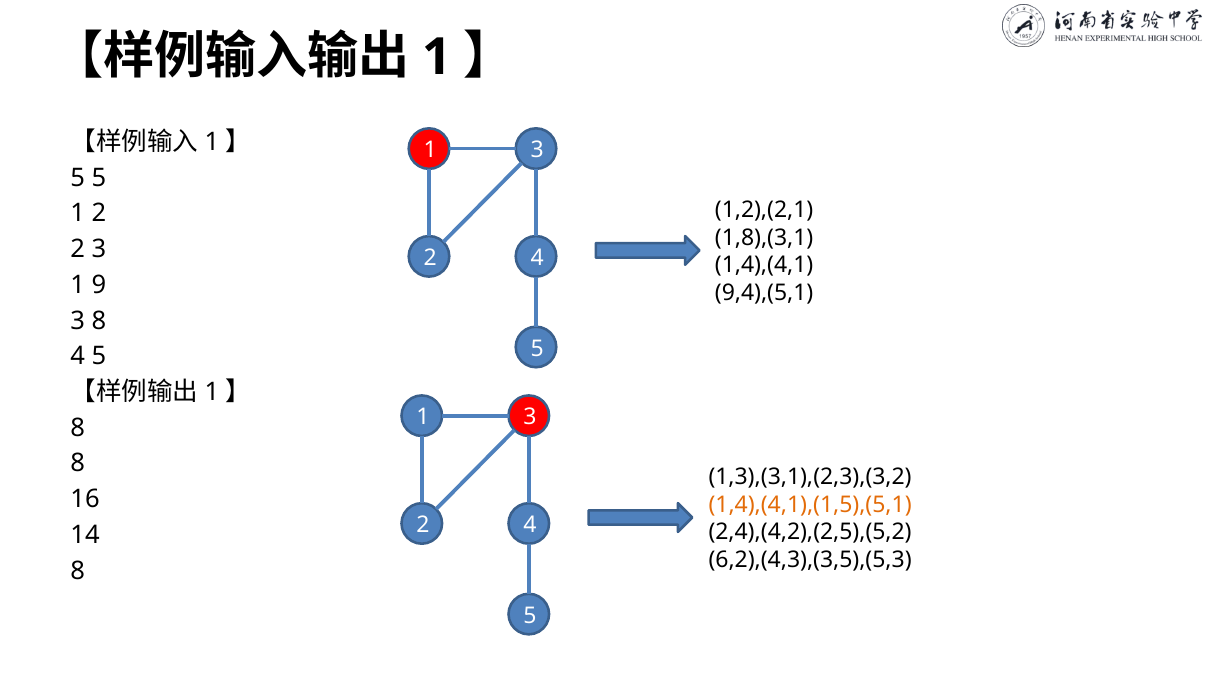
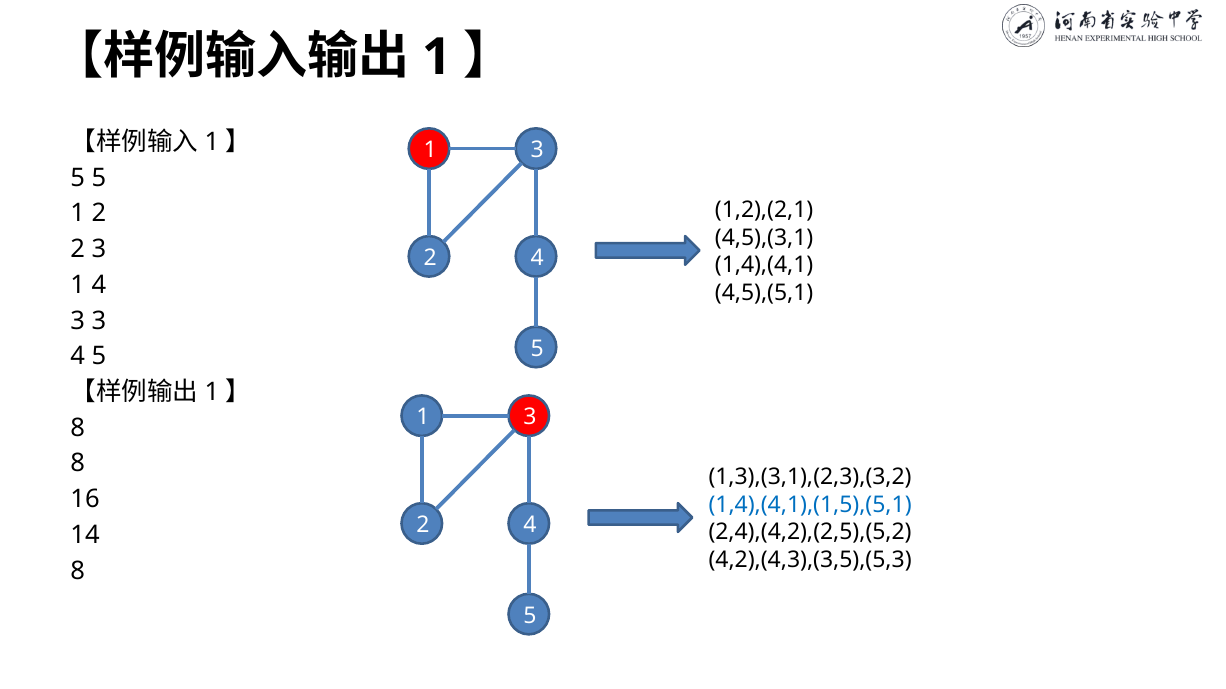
1,8),(3,1: 1,8),(3,1 -> 4,5),(3,1 (764, 238)
1 9: 9 -> 4 (99, 285)
9,4),(5,1: 9,4),(5,1 -> 4,5),(5,1 (764, 293)
3 8: 8 -> 3 (99, 321)
1,4),(4,1),(1,5),(5,1 colour: orange -> blue (810, 505)
6,2),(4,3),(3,5),(5,3: 6,2),(4,3),(3,5),(5,3 -> 4,2),(4,3),(3,5),(5,3 (810, 560)
